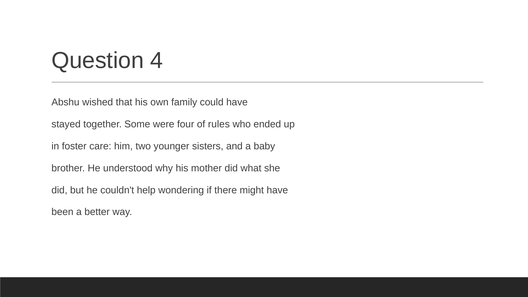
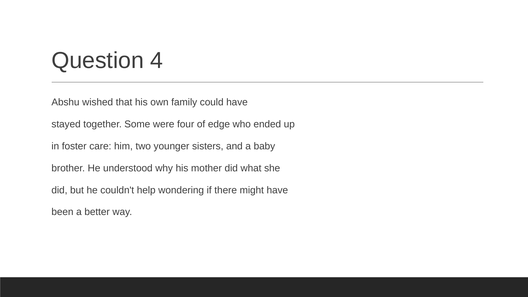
rules: rules -> edge (219, 124)
